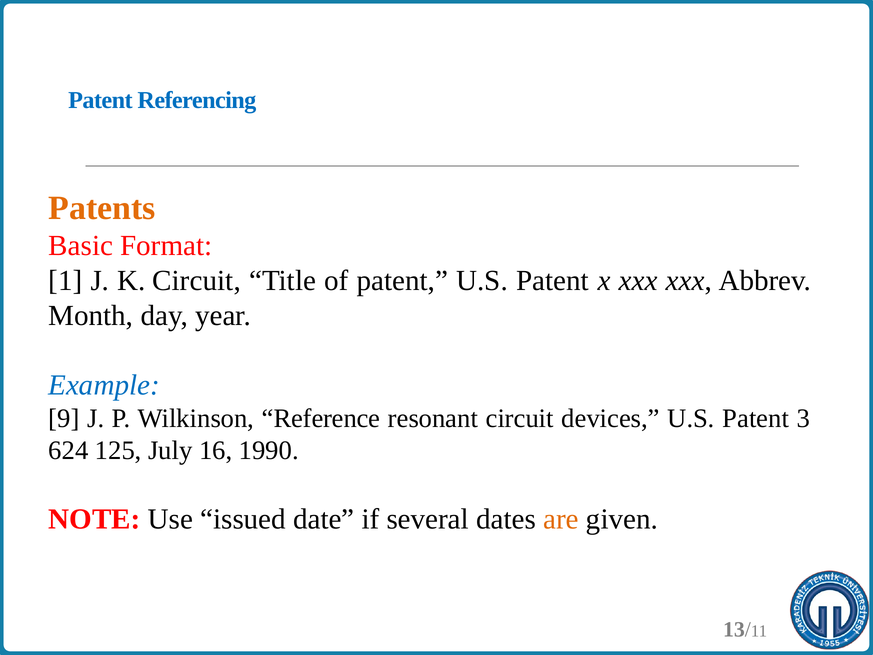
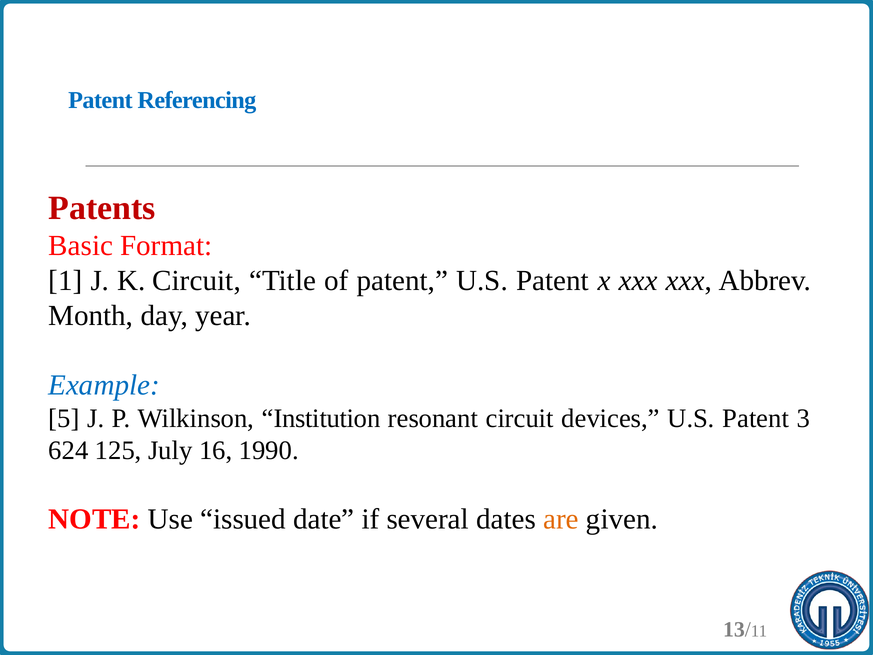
Patents colour: orange -> red (102, 208)
9: 9 -> 5 (64, 418)
Reference: Reference -> Institution (321, 418)
